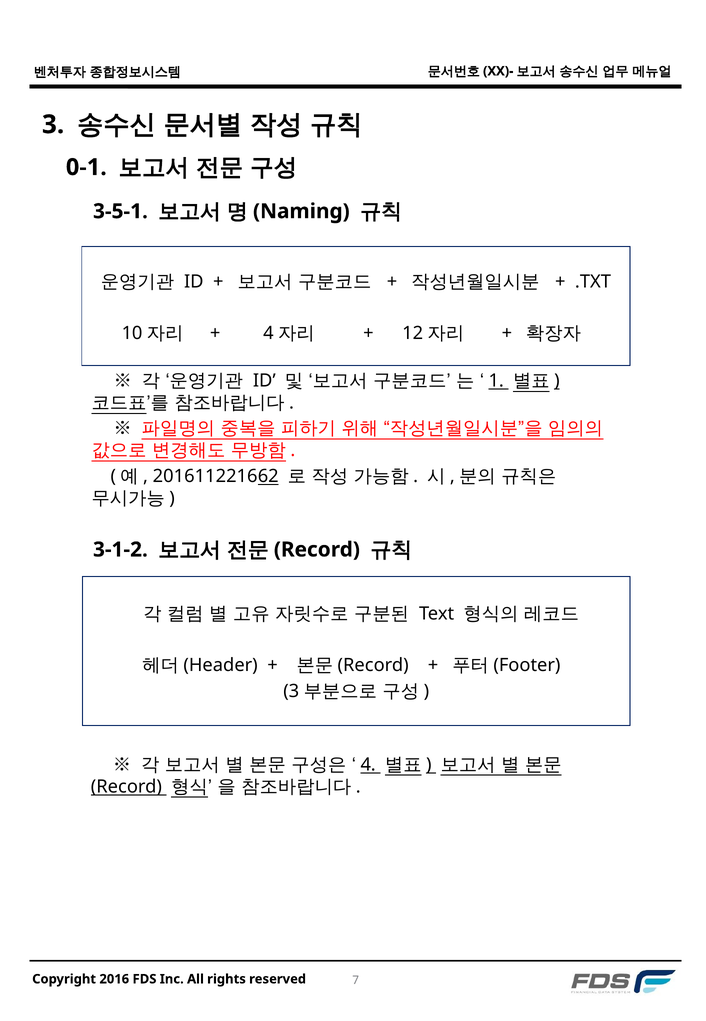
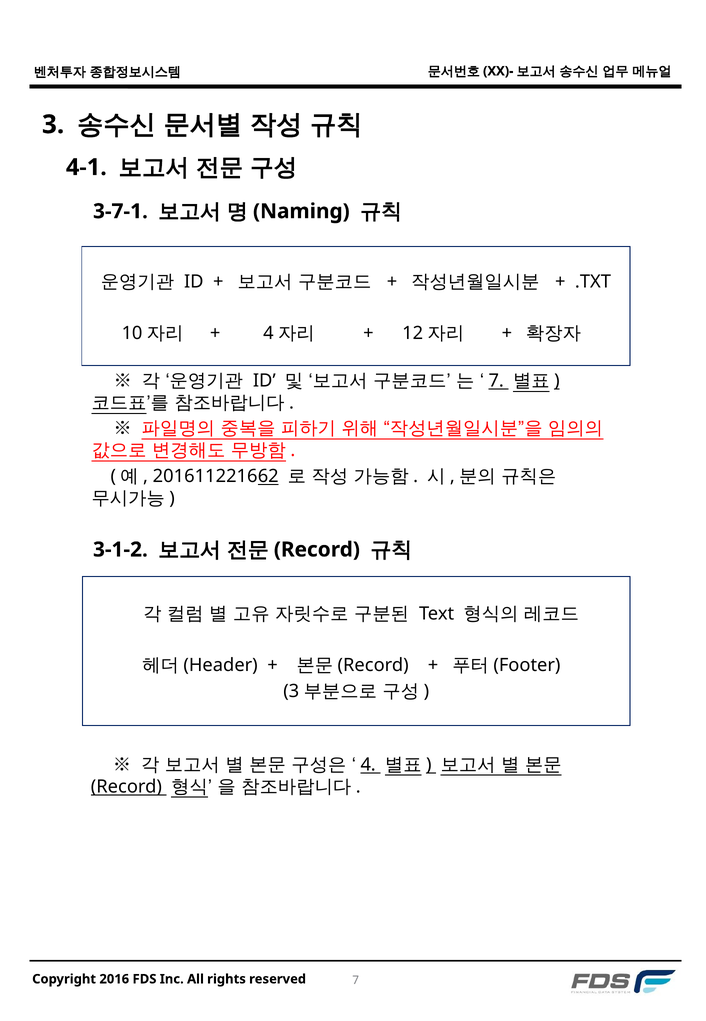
0-1: 0-1 -> 4-1 (86, 167)
3-5-1: 3-5-1 -> 3-7-1 (120, 211)
1: 1 -> 7 (496, 380)
